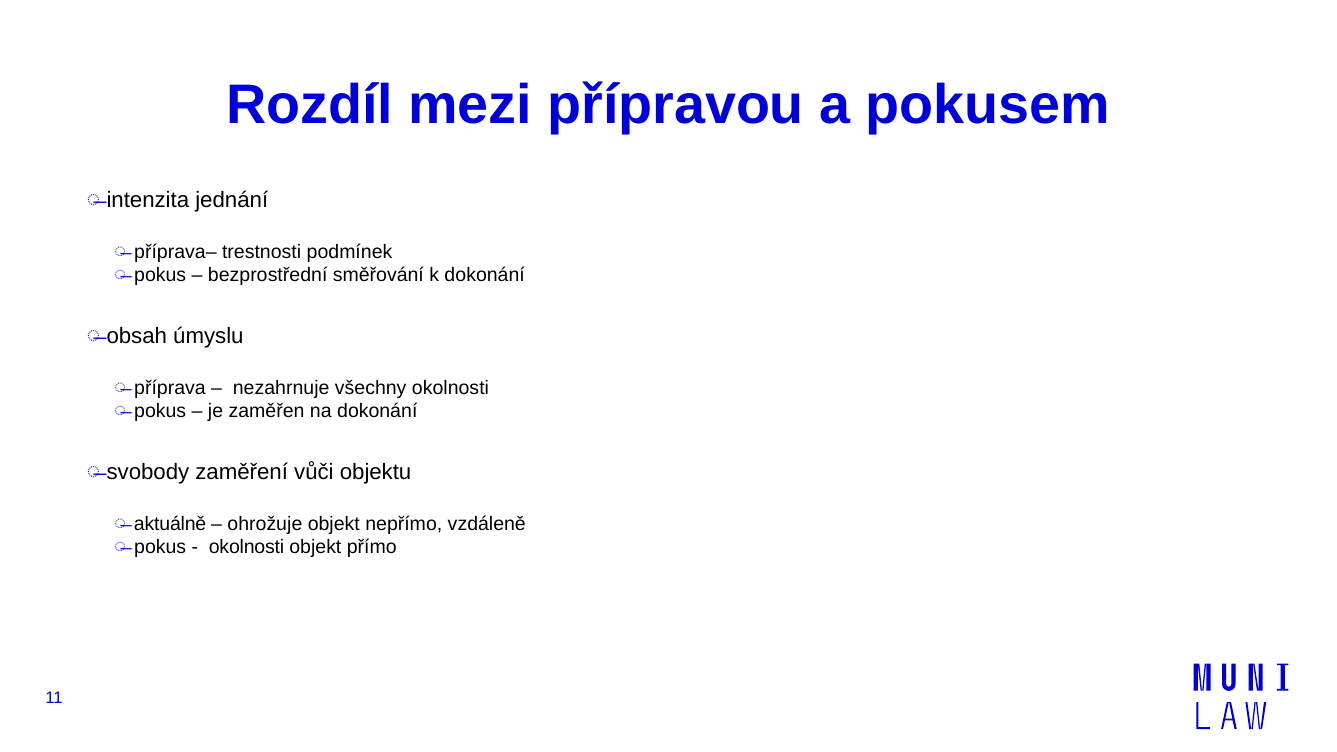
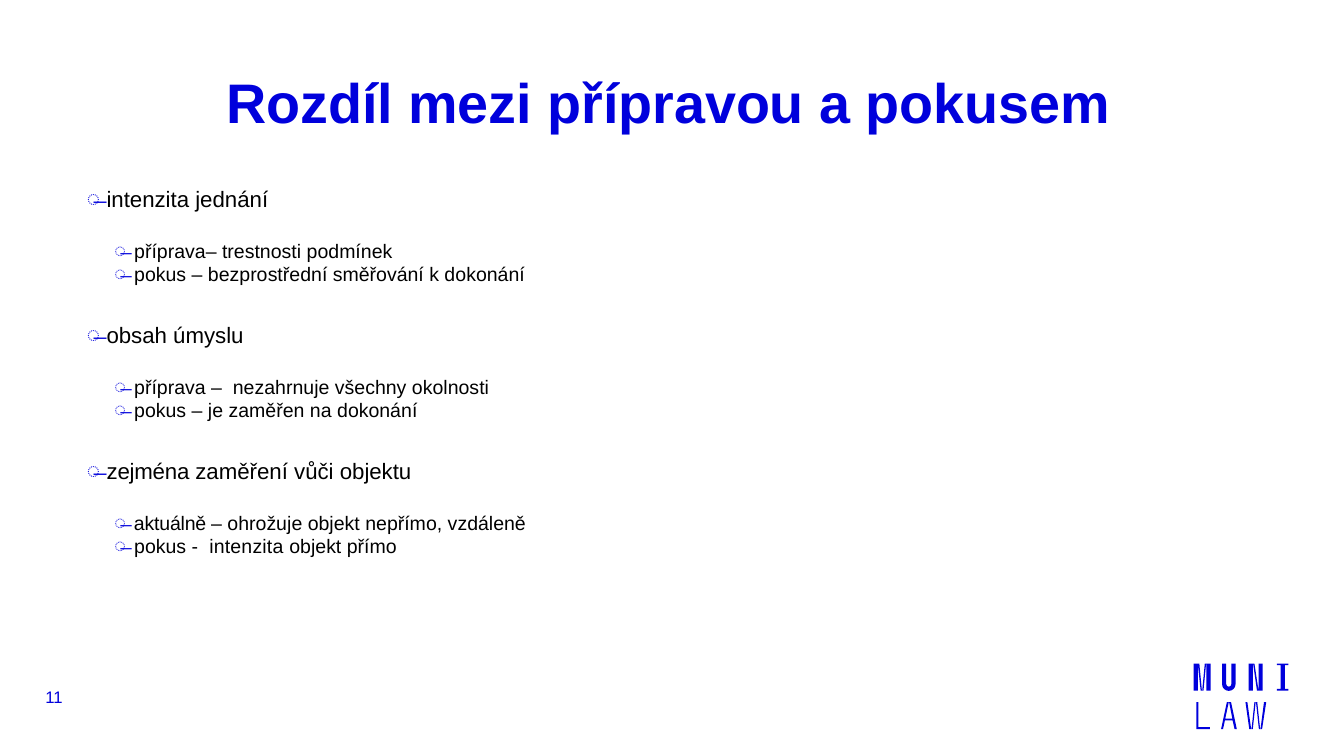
svobody: svobody -> zejména (148, 473)
okolnosti: okolnosti -> intenzita (246, 548)
